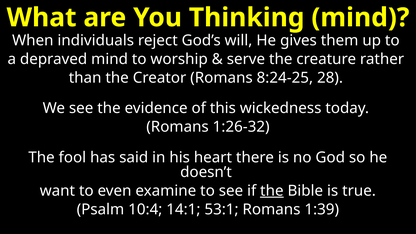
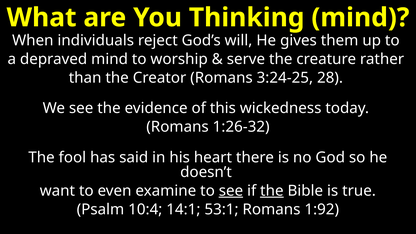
8:24-25: 8:24-25 -> 3:24-25 (285, 78)
see underline: none -> present (231, 191)
1:39: 1:39 -> 1:92 (322, 209)
